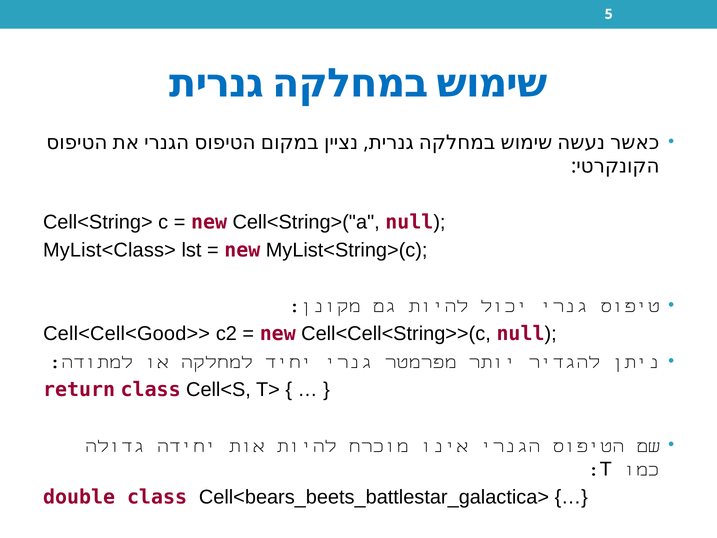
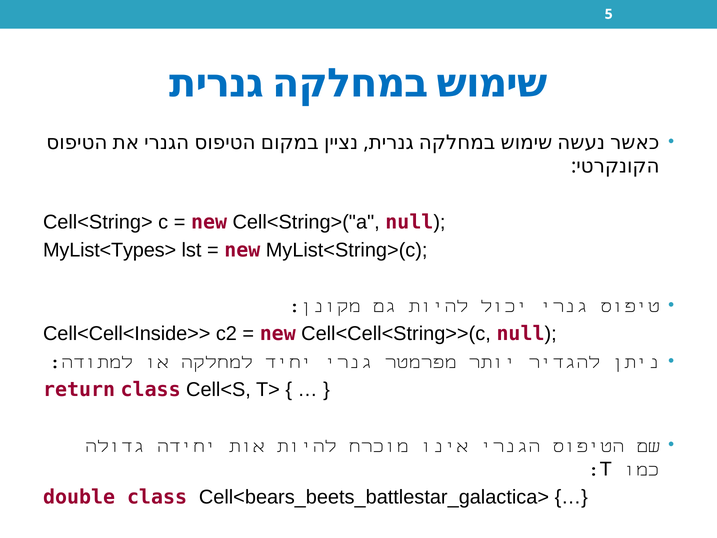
MyList<Class>: MyList<Class> -> MyList<Types> (110, 250)
Cell<Cell<Good>>: Cell<Cell<Good>> -> Cell<Cell<Inside>> (127, 334)
